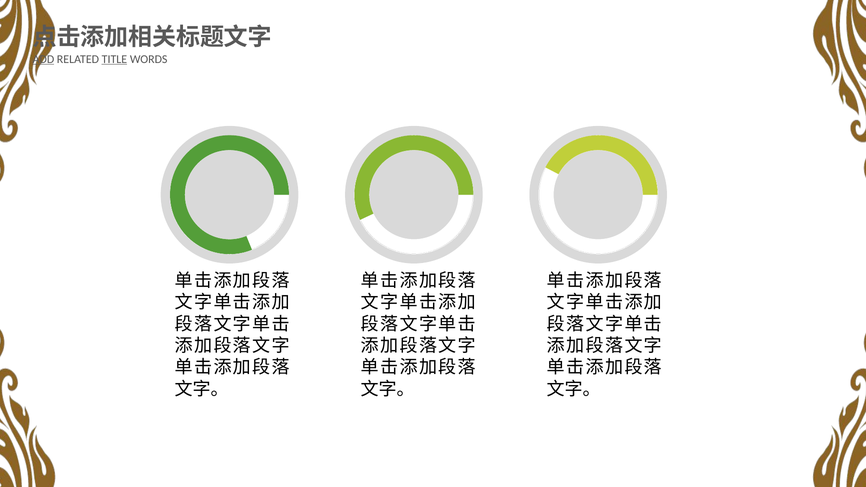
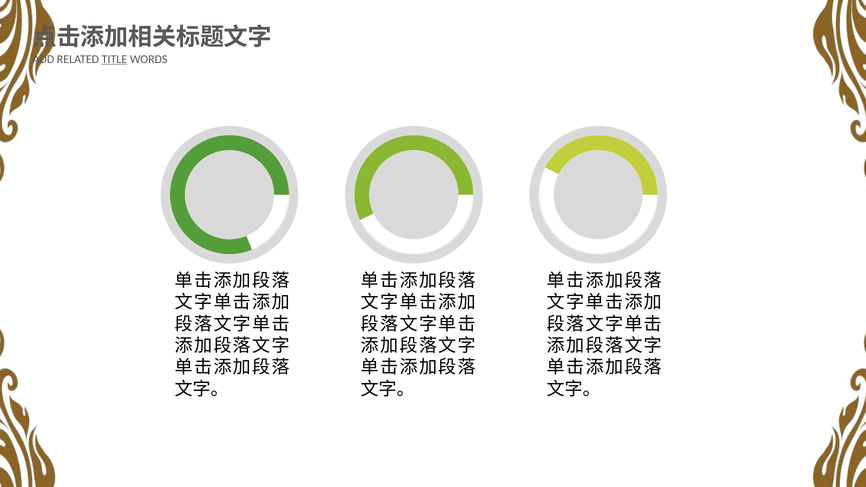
ADD underline: present -> none (43, 59)
